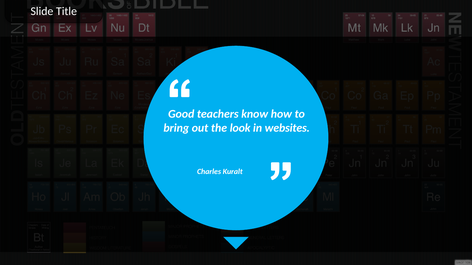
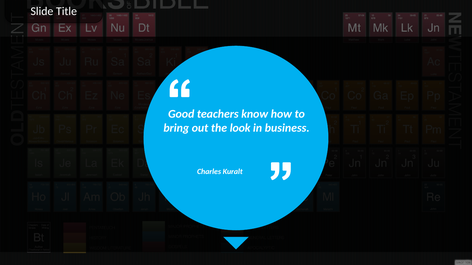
websites: websites -> business (287, 128)
